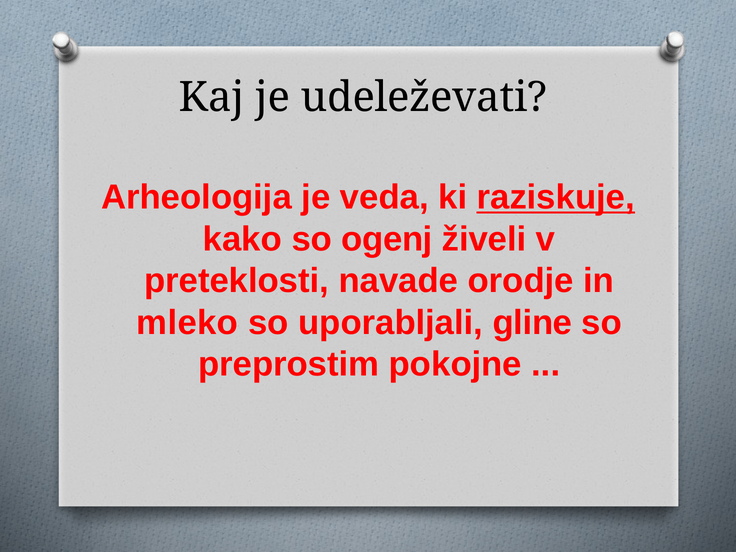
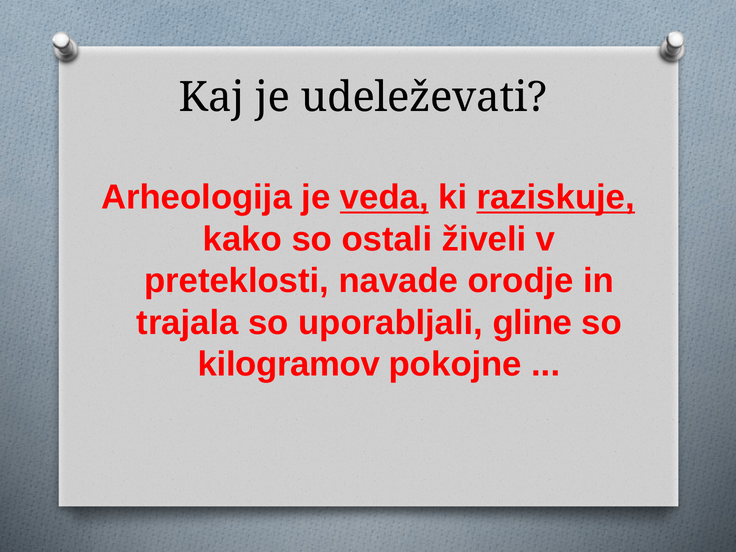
veda underline: none -> present (384, 197)
ogenj: ogenj -> ostali (387, 239)
mleko: mleko -> trajala (188, 323)
preprostim: preprostim -> kilogramov (289, 364)
